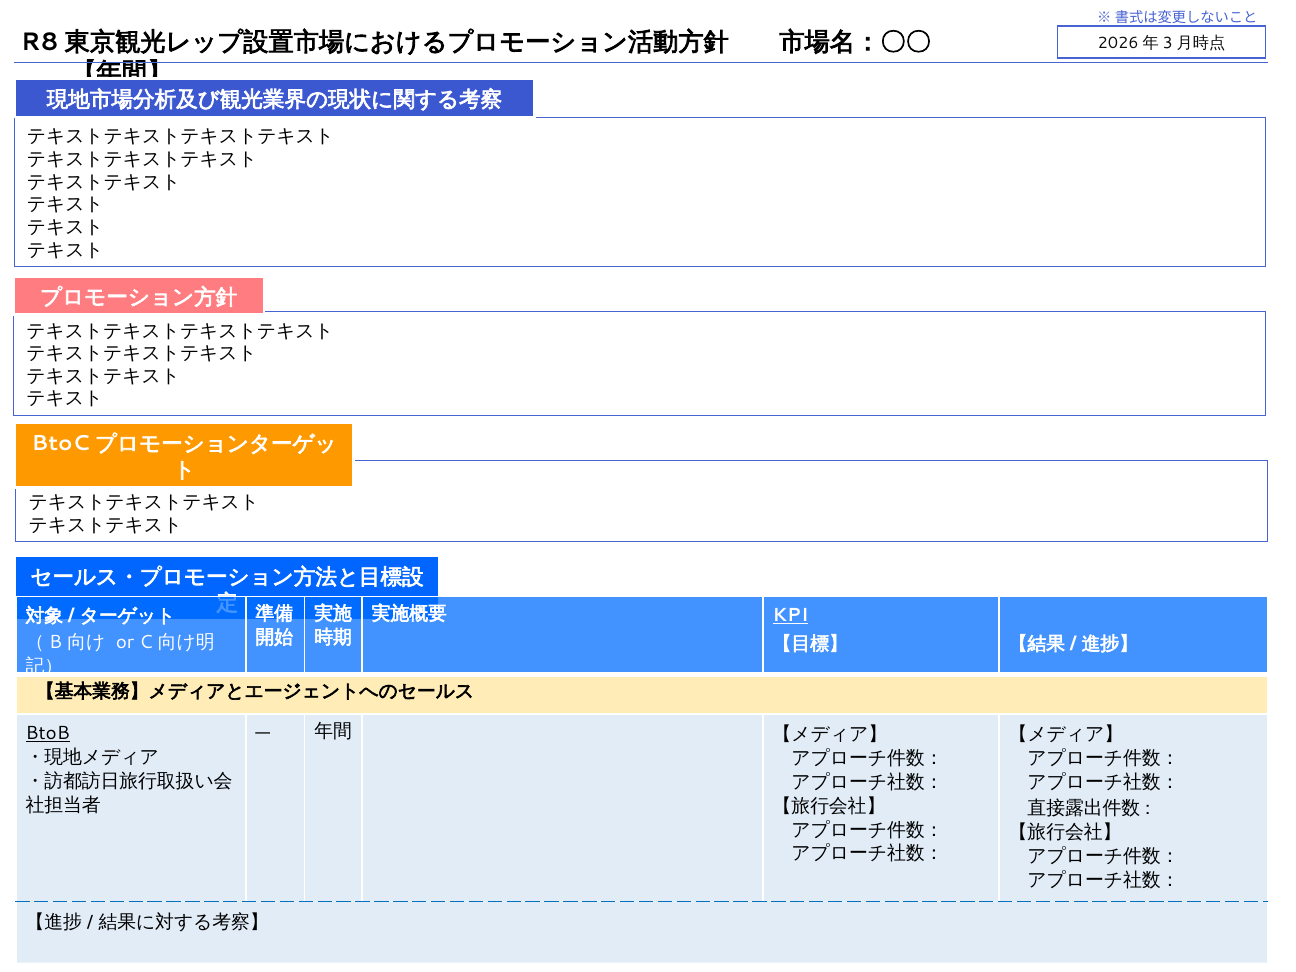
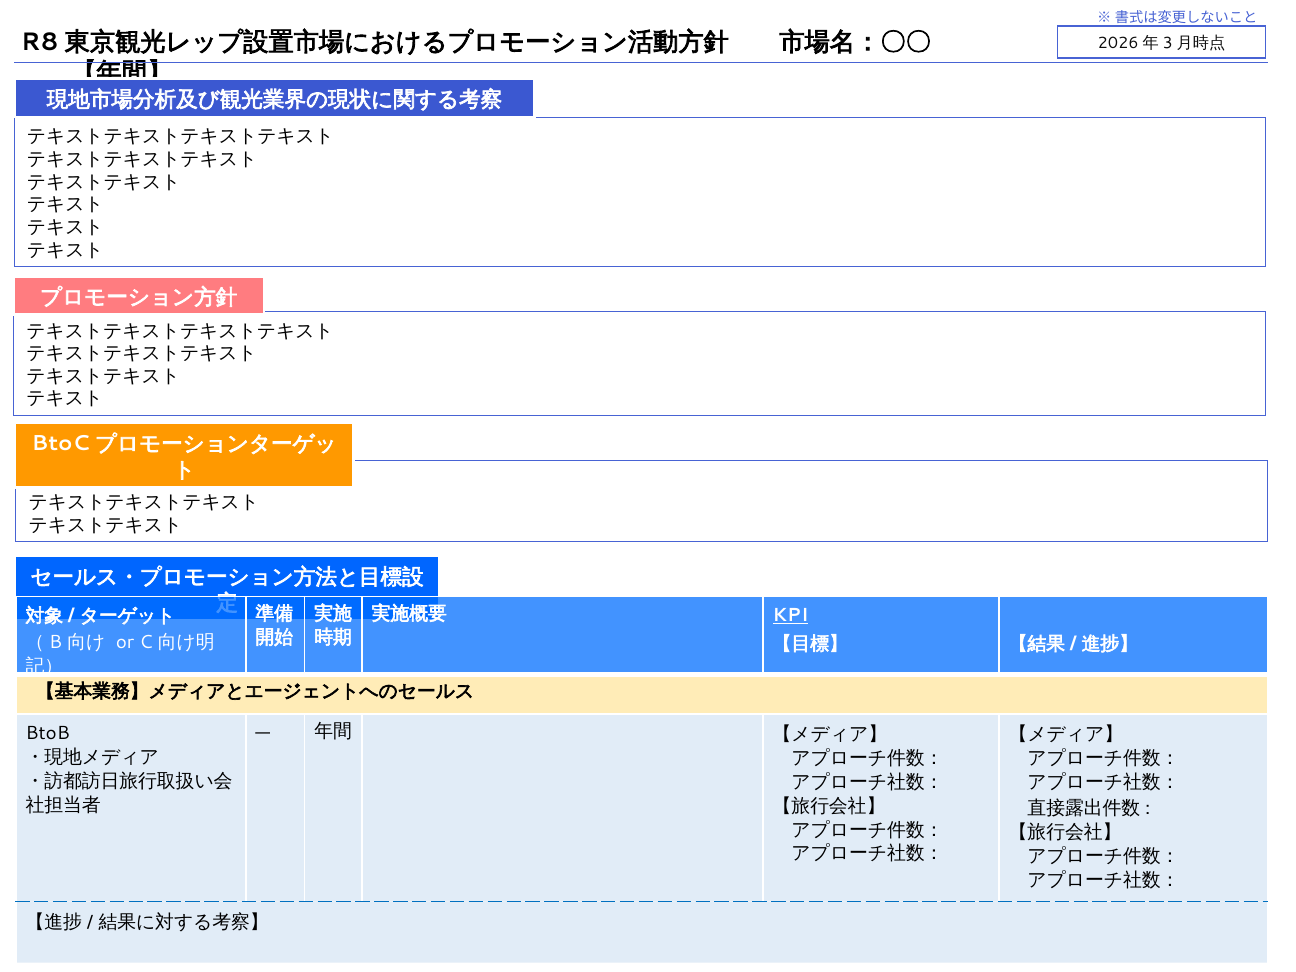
BtoB underline: present -> none (48, 733)
